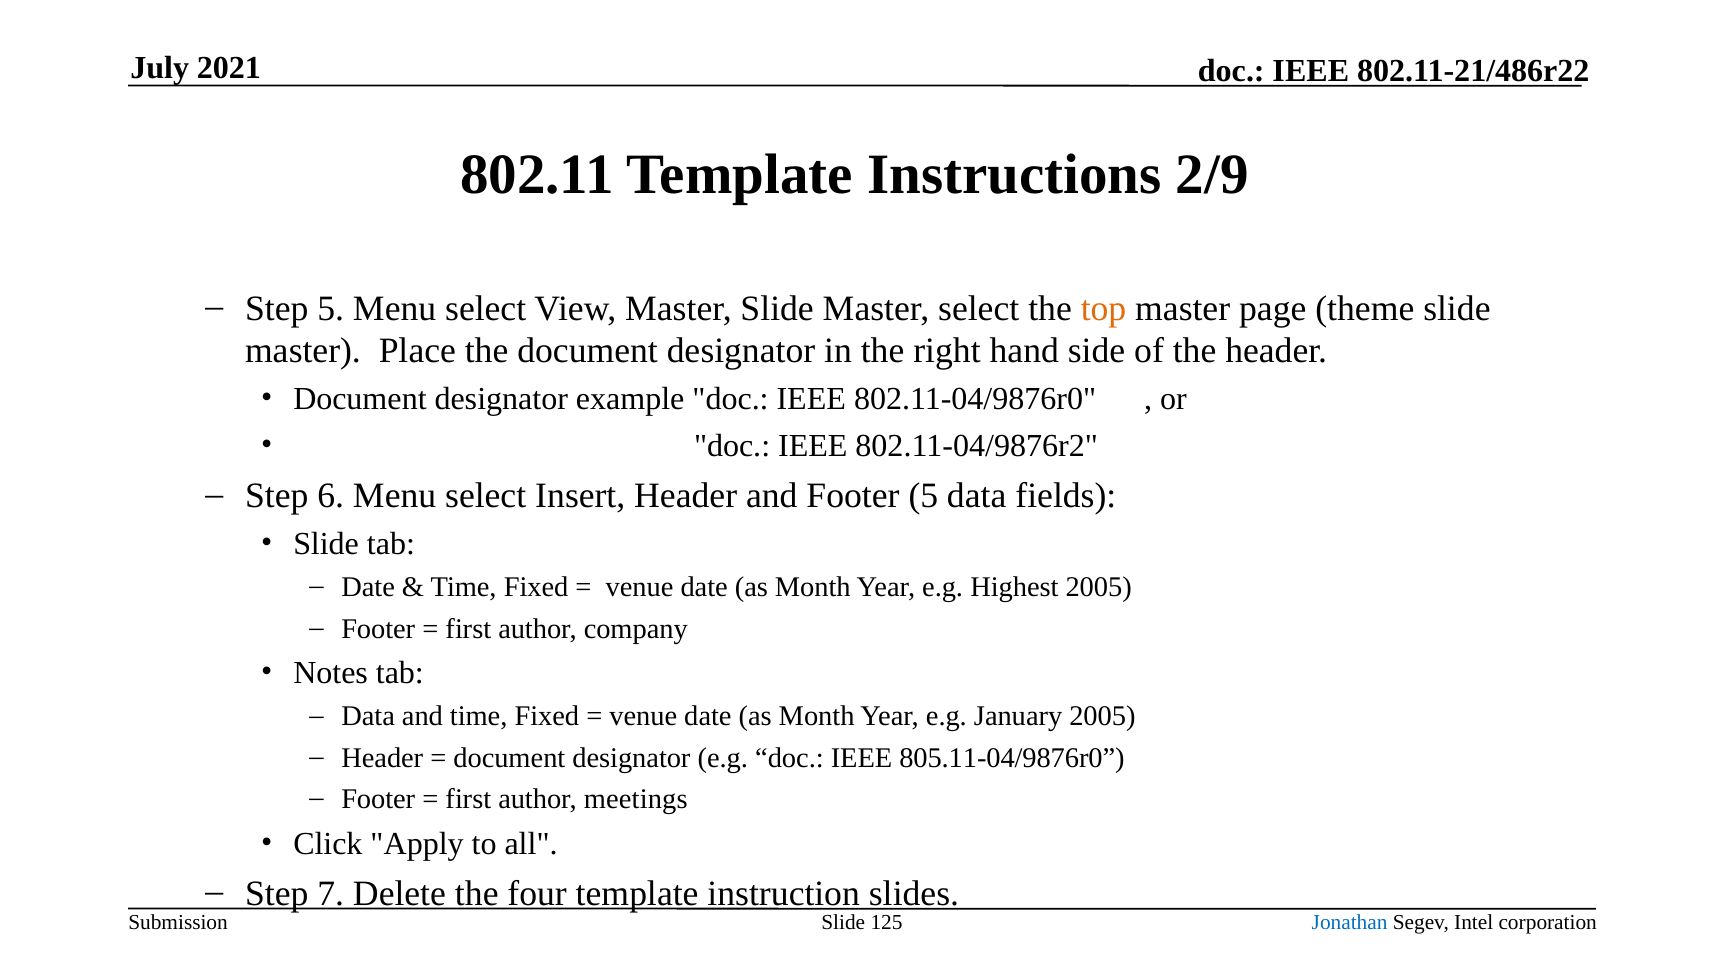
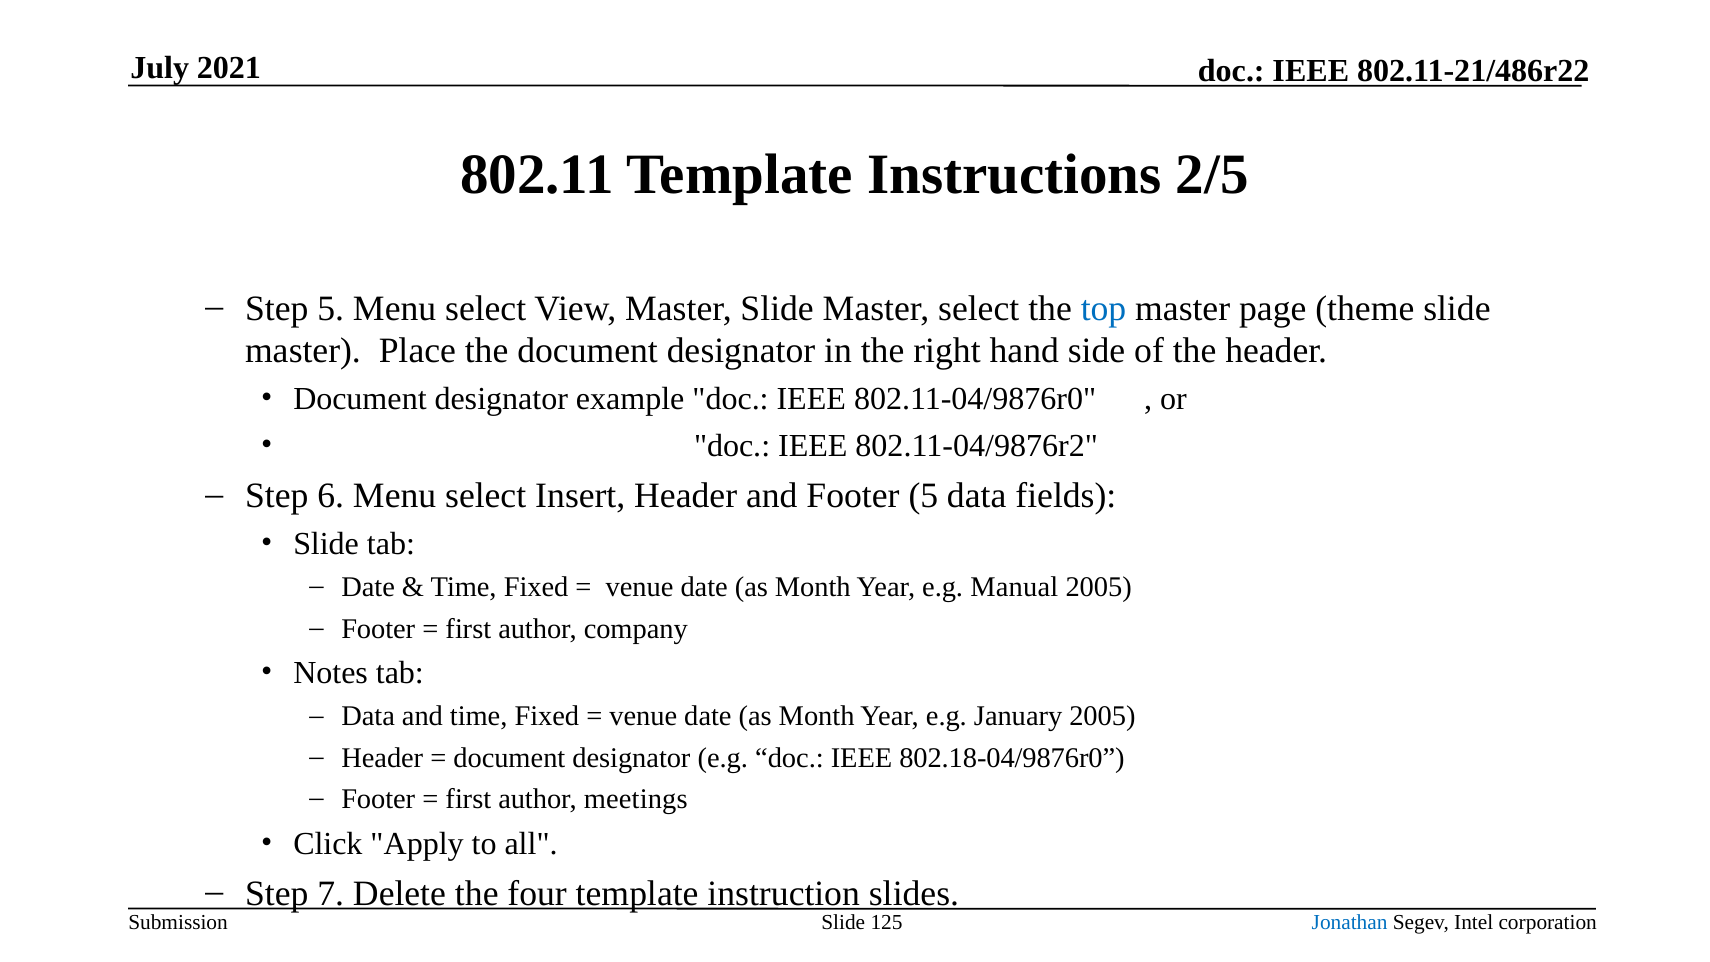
2/9: 2/9 -> 2/5 (1212, 175)
top colour: orange -> blue (1103, 308)
Highest: Highest -> Manual (1014, 587)
805.11-04/9876r0: 805.11-04/9876r0 -> 802.18-04/9876r0 (1012, 758)
